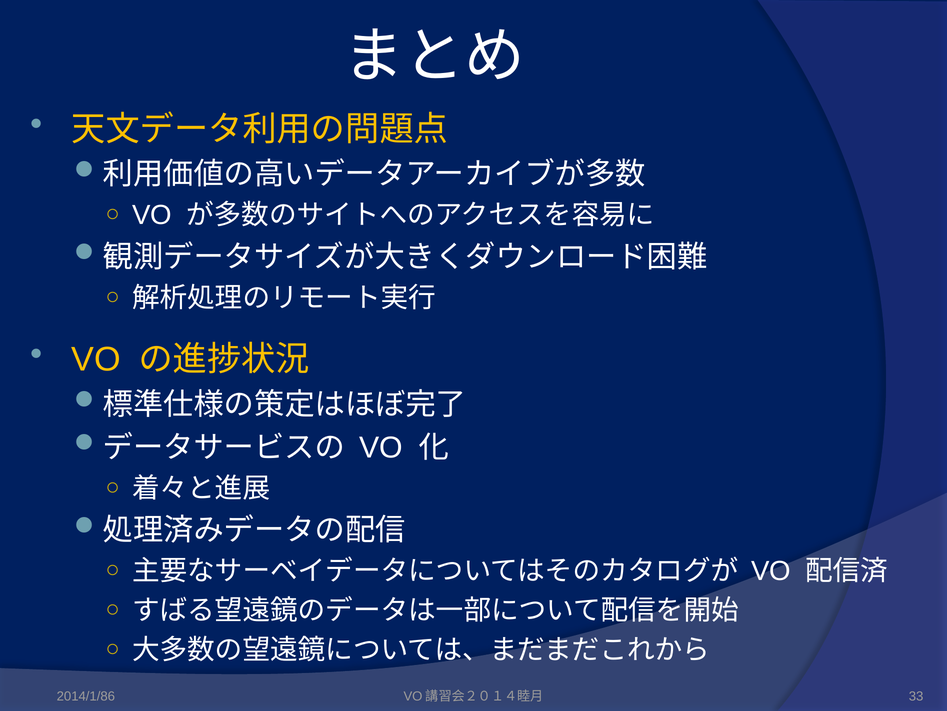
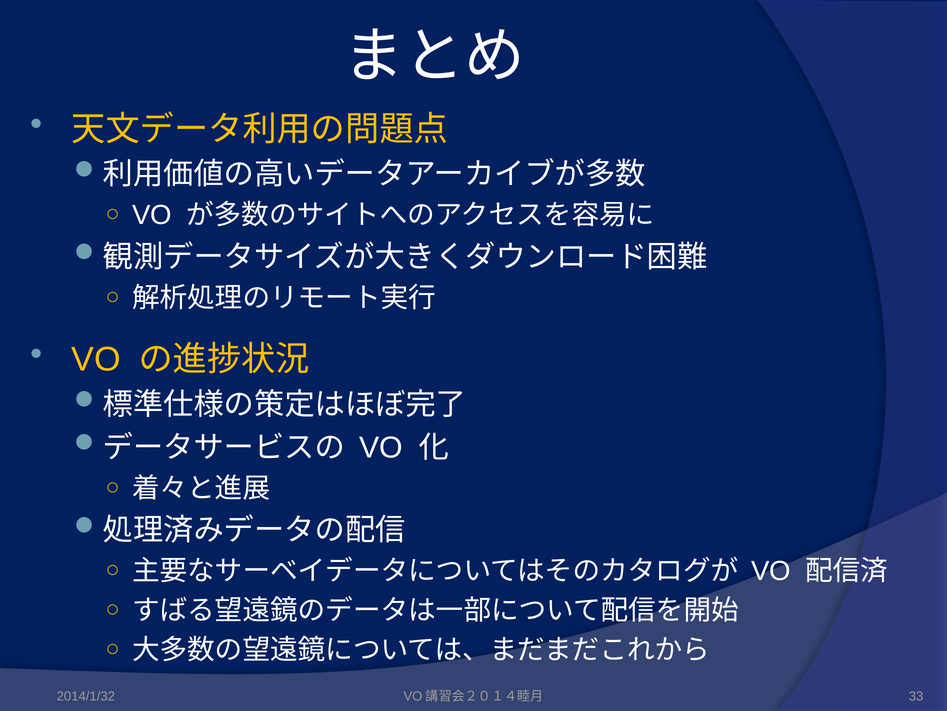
2014/1/86: 2014/1/86 -> 2014/1/32 (86, 696)
